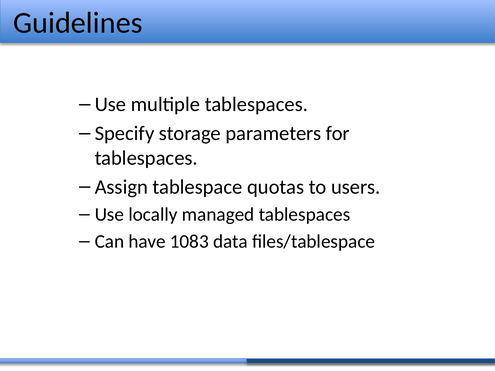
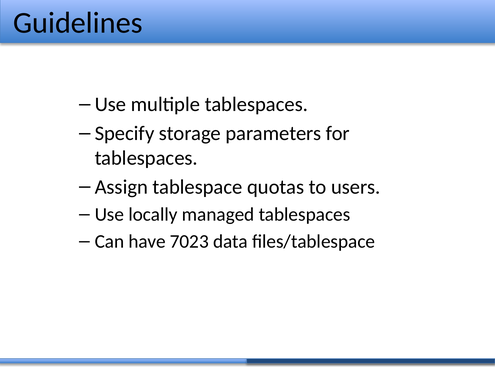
1083: 1083 -> 7023 (189, 242)
